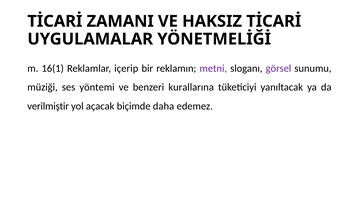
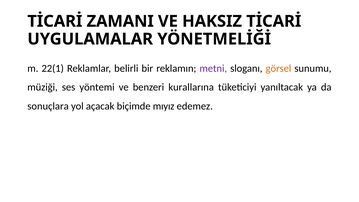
16(1: 16(1 -> 22(1 (53, 68)
içerip: içerip -> belirli (126, 68)
görsel colour: purple -> orange (278, 68)
verilmiştir: verilmiştir -> sonuçlara (48, 106)
daha: daha -> mıyız (164, 106)
